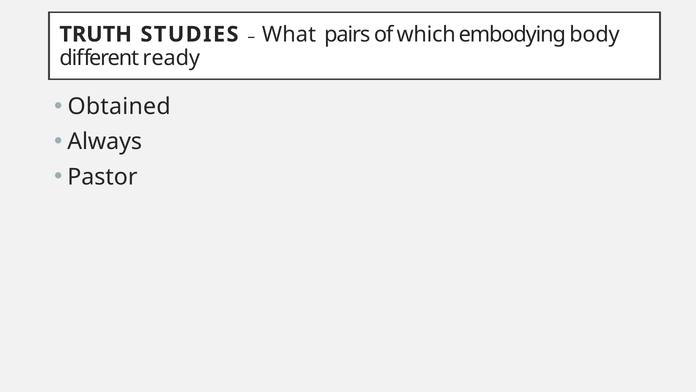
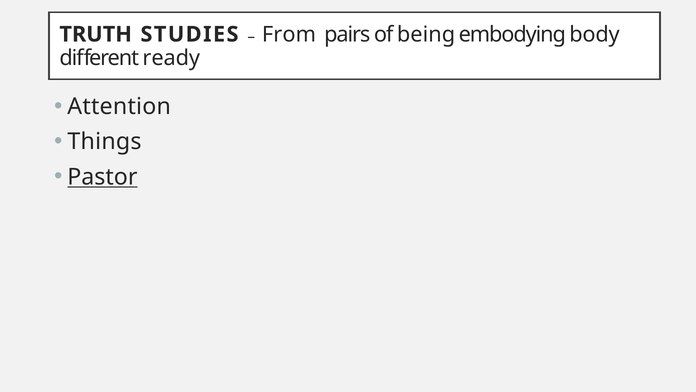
What: What -> From (289, 34)
which: which -> being (426, 34)
Obtained: Obtained -> Attention (119, 107)
Always: Always -> Things (105, 142)
Pastor underline: none -> present (102, 177)
